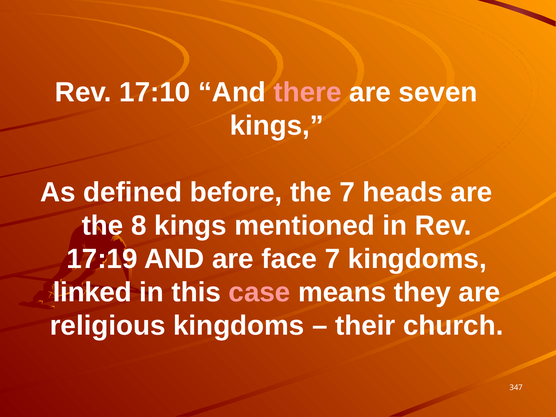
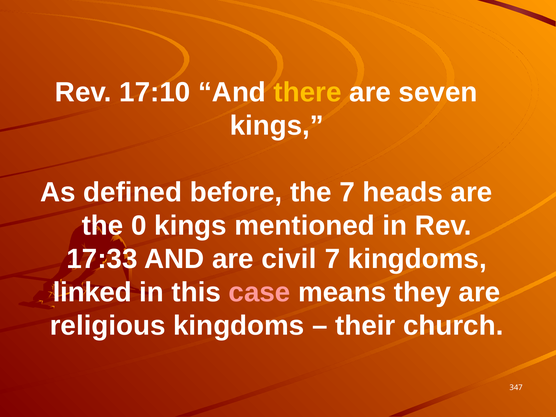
there colour: pink -> yellow (308, 92)
8: 8 -> 0 (139, 226)
17:19: 17:19 -> 17:33 (102, 259)
face: face -> civil (289, 259)
